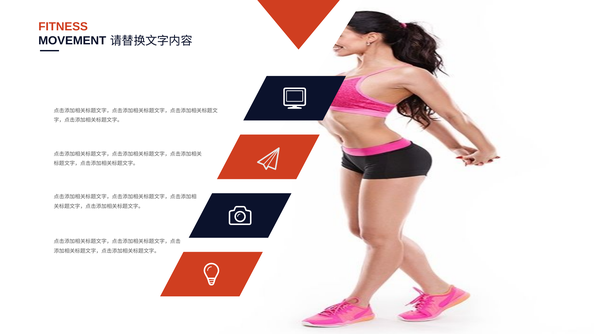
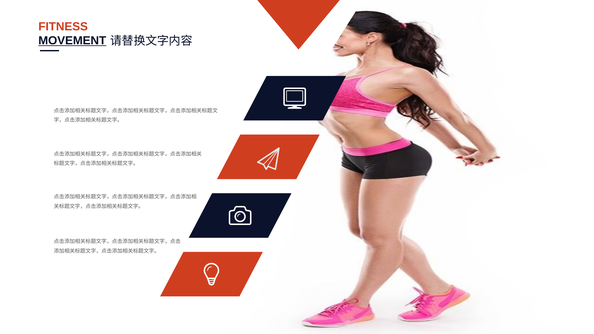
MOVEMENT underline: none -> present (72, 41)
